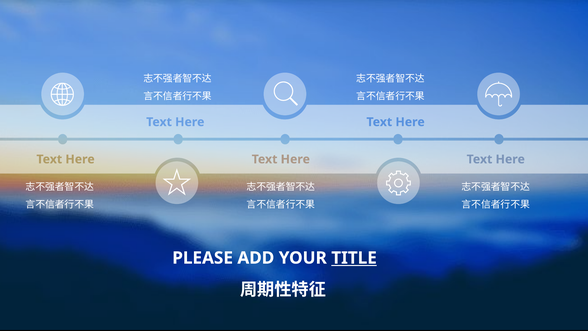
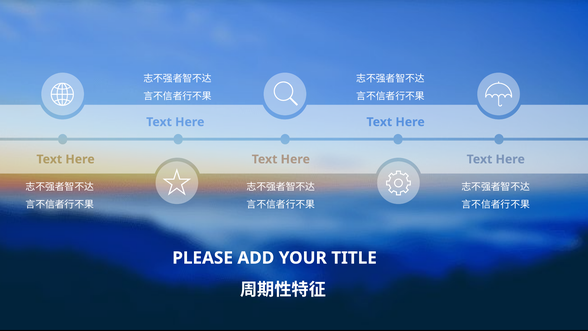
TITLE underline: present -> none (354, 258)
